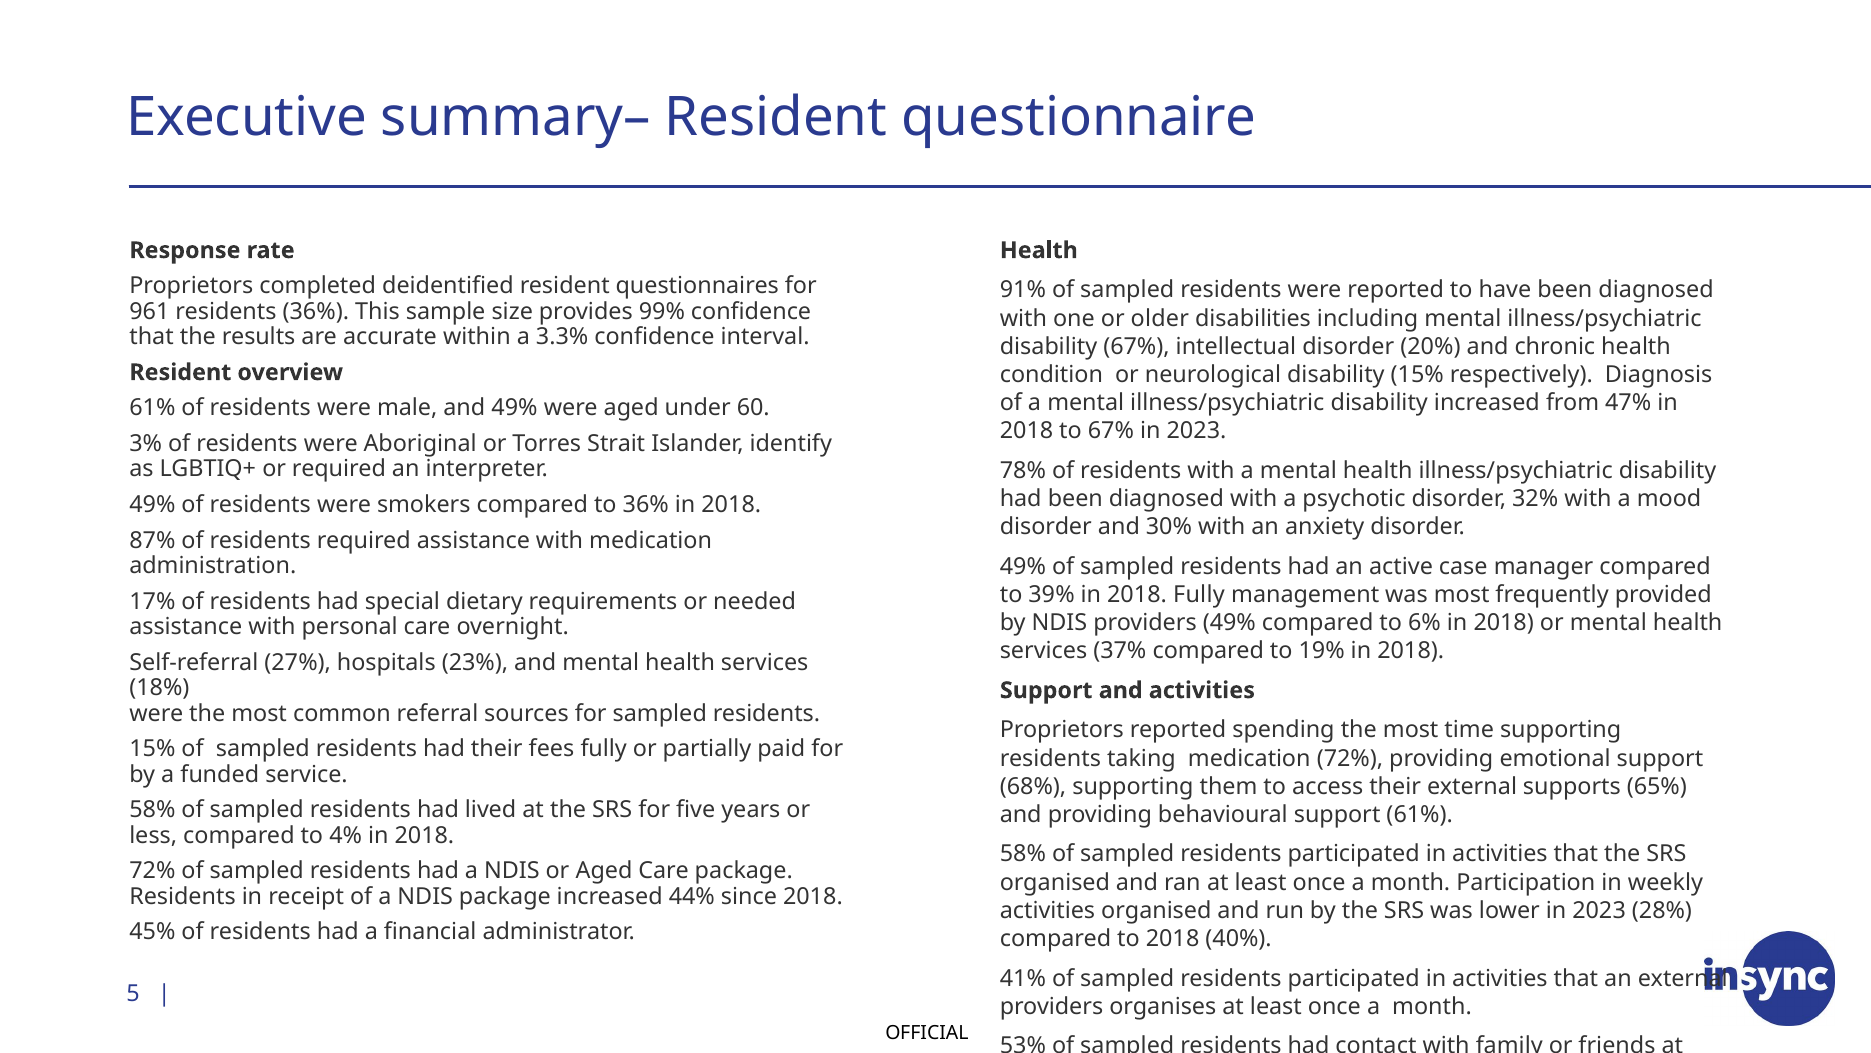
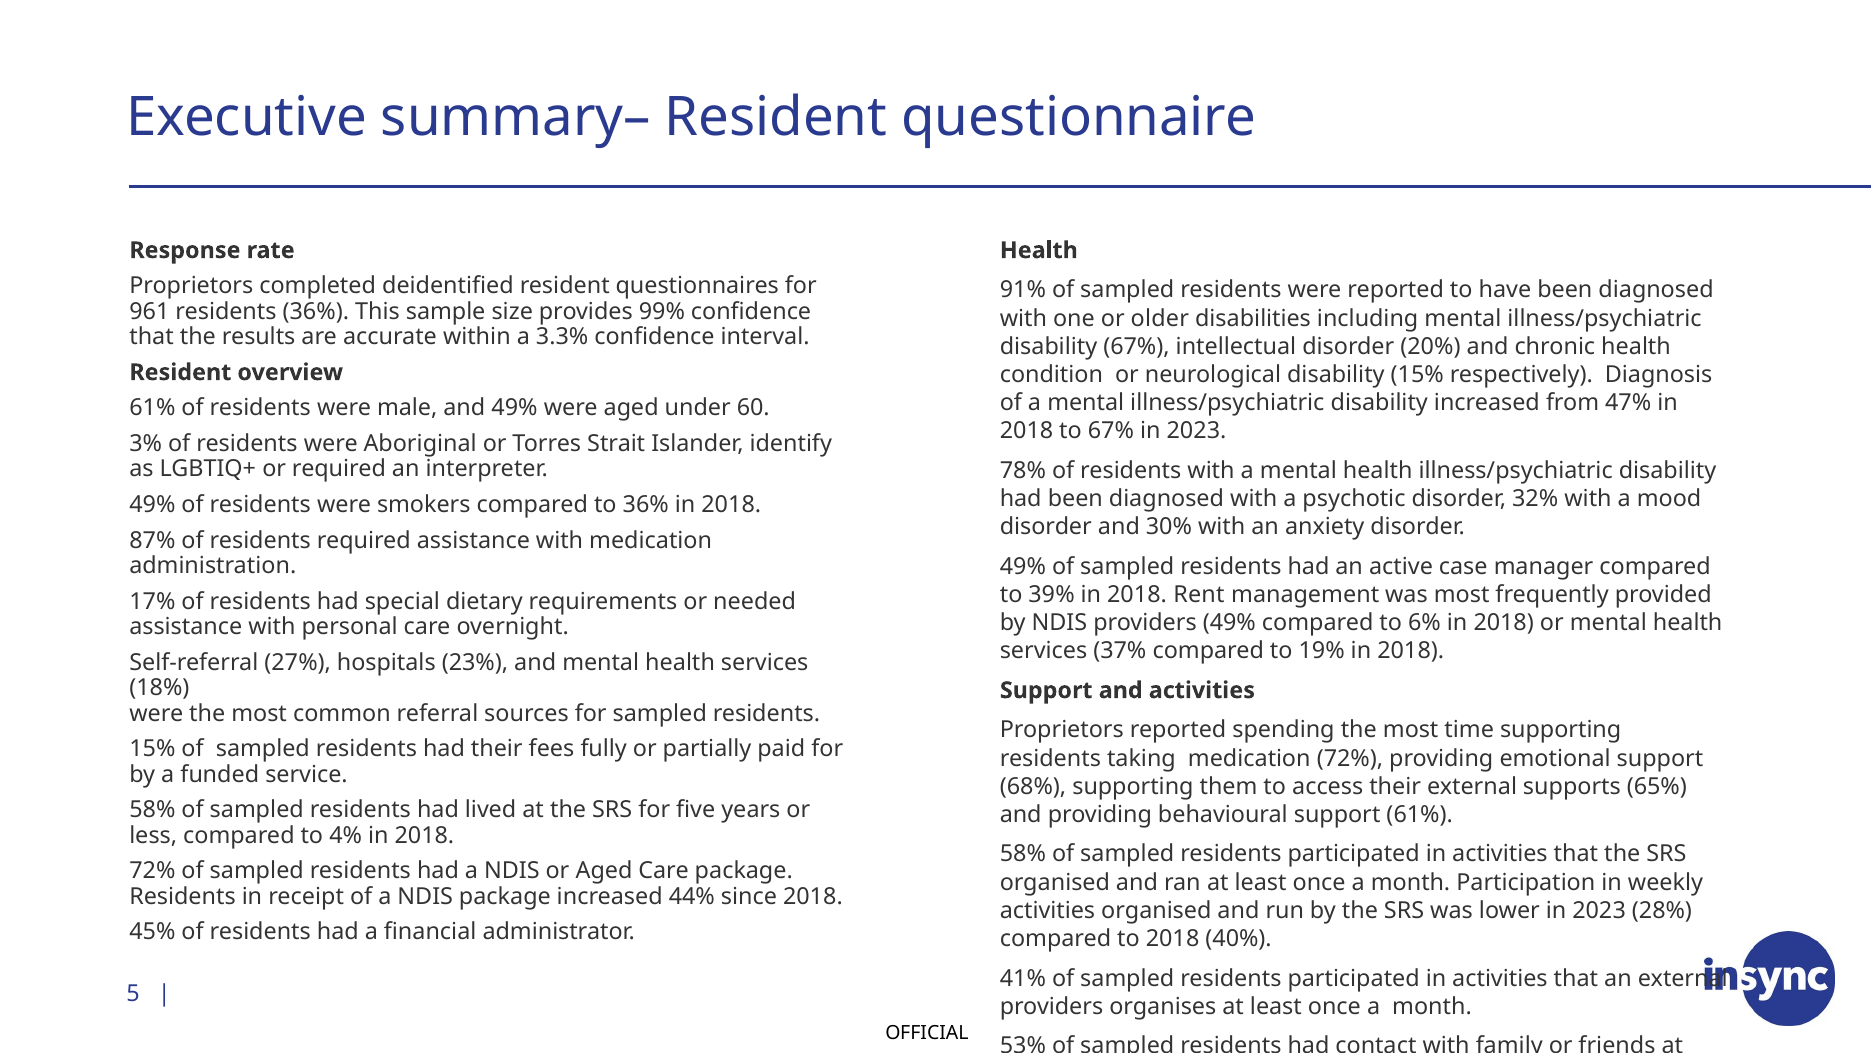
2018 Fully: Fully -> Rent (1199, 594)
